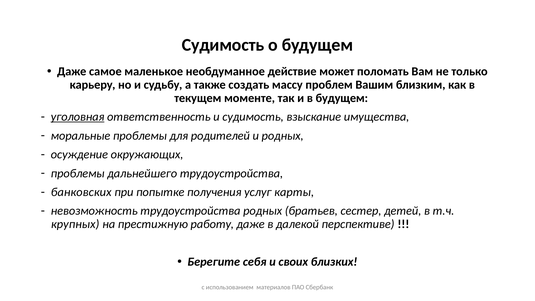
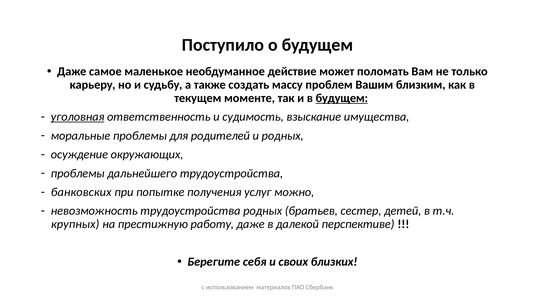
Судимость: Судимость -> Поступило (223, 45)
будущем underline: none -> present (342, 98)
карты: карты -> можно (294, 192)
